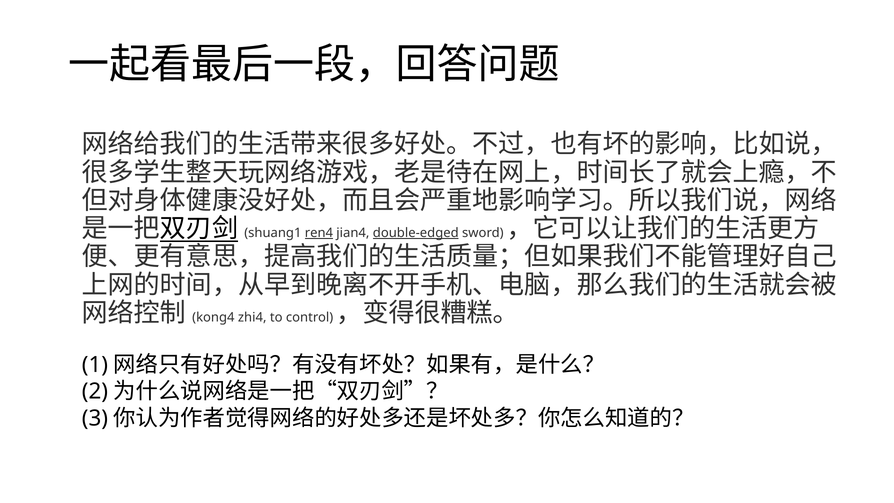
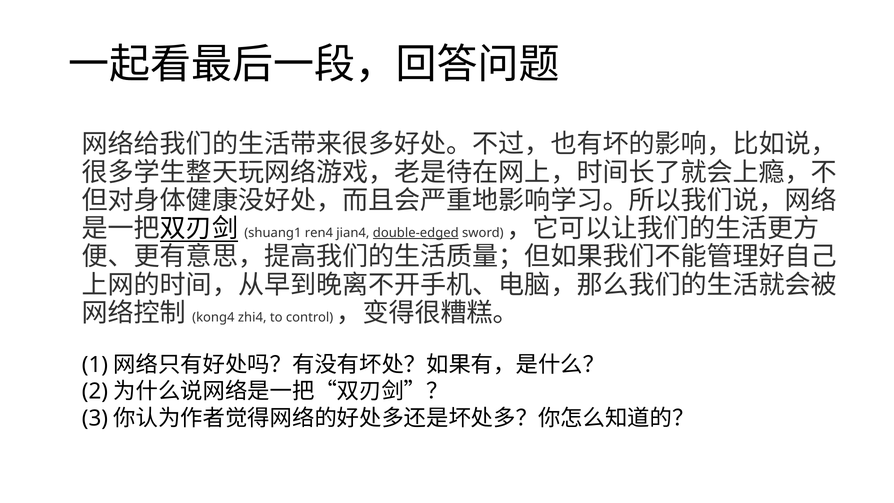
ren4 underline: present -> none (319, 233)
